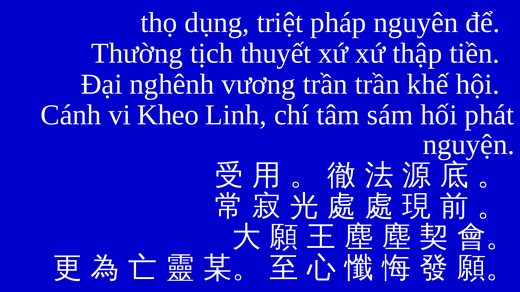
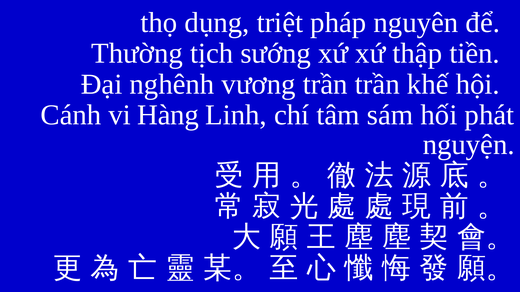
thuyết: thuyết -> sướng (276, 54)
Kheo: Kheo -> Hàng (168, 115)
